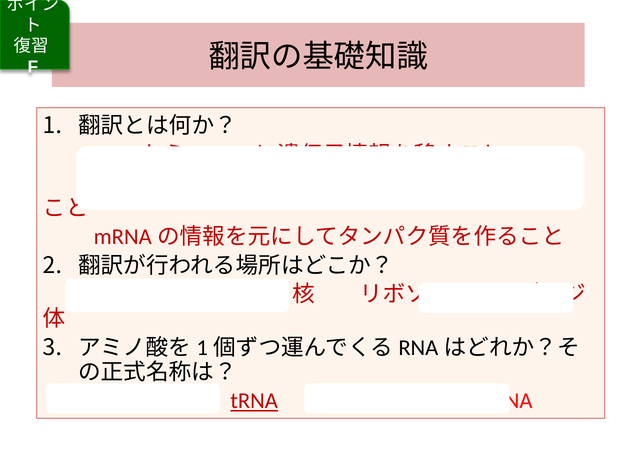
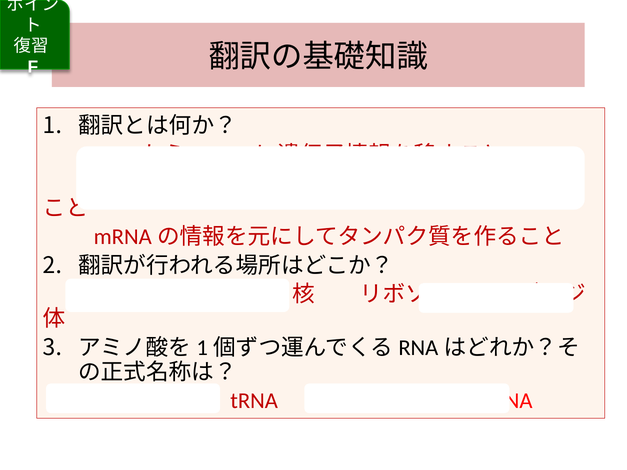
tRNA underline: present -> none (254, 401)
